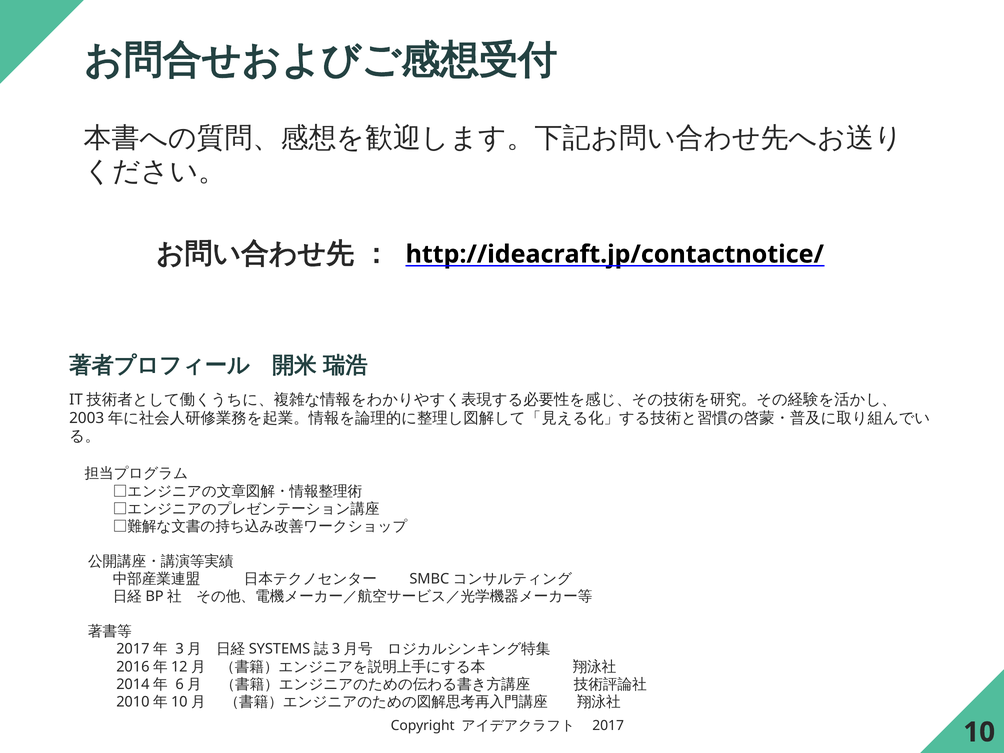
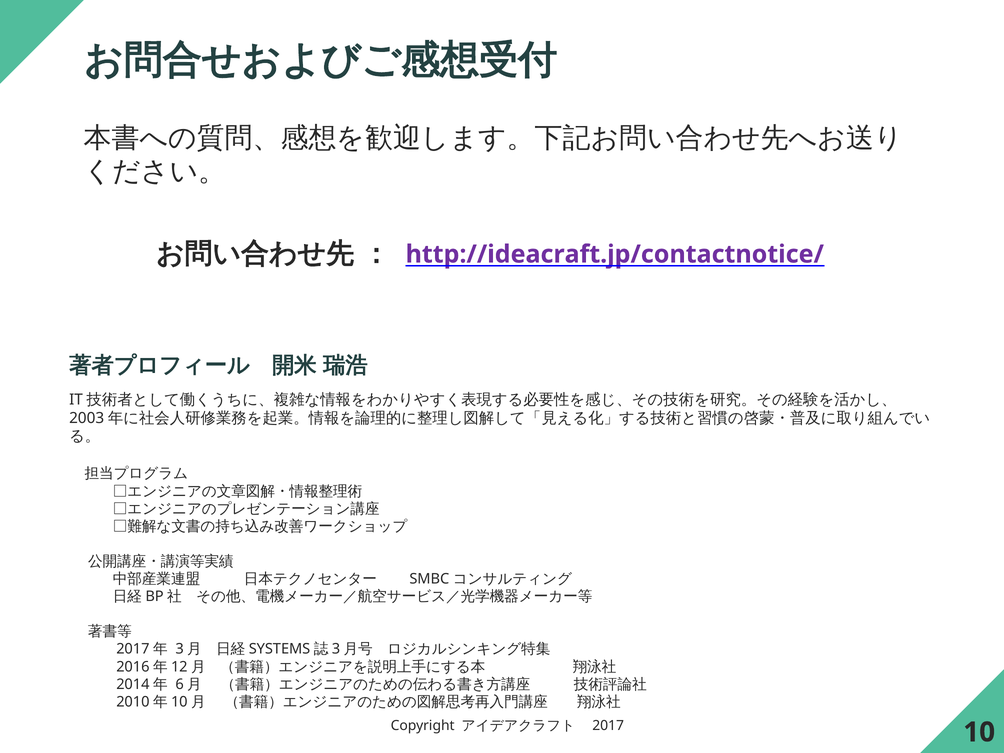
http://ideacraft.jp/contactnotice/ colour: black -> purple (615, 254)
